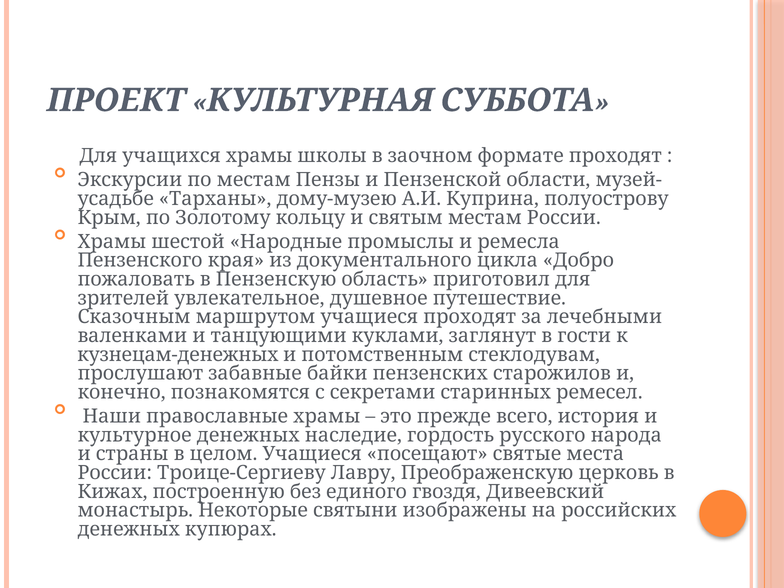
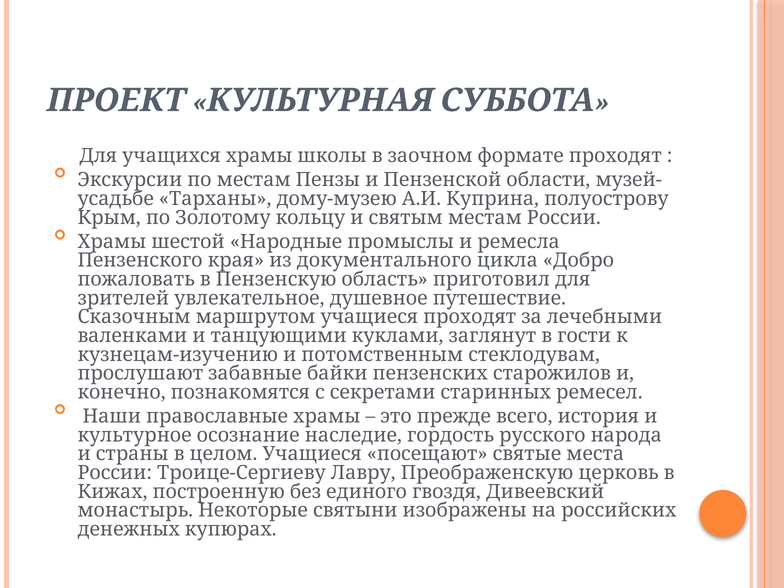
кузнецам-денежных: кузнецам-денежных -> кузнецам-изучению (178, 355)
культурное денежных: денежных -> осознание (248, 435)
